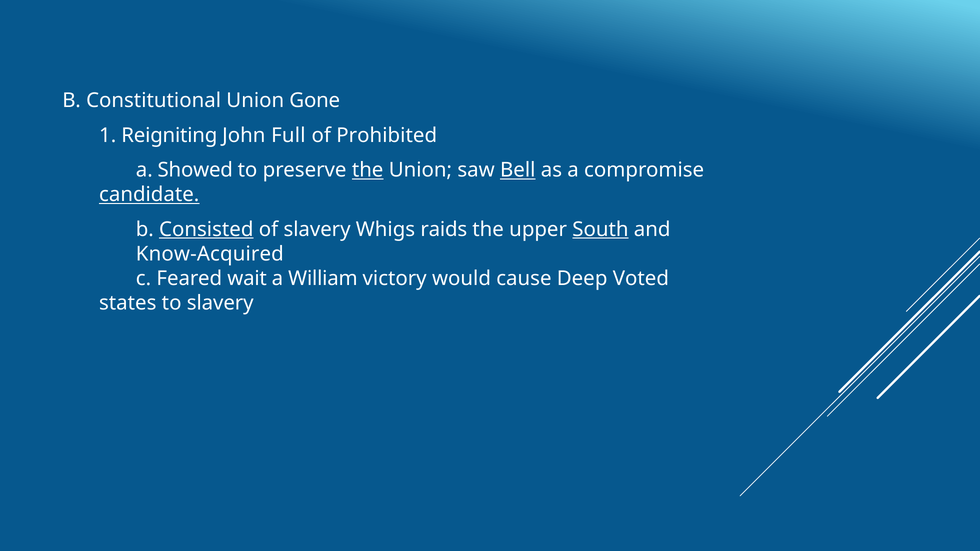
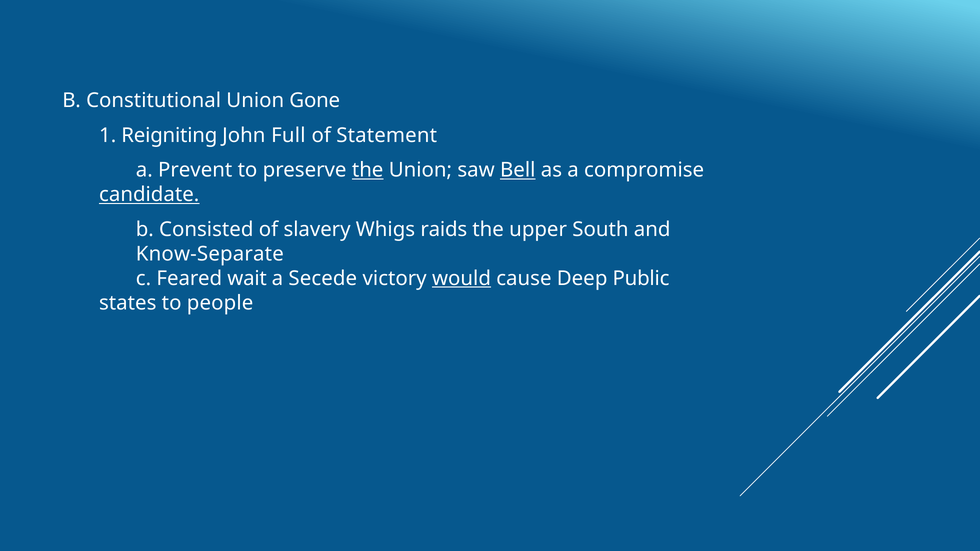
Prohibited: Prohibited -> Statement (387, 135)
Showed: Showed -> Prevent (195, 170)
Consisted underline: present -> none (206, 229)
South underline: present -> none (600, 229)
Know-Acquired: Know-Acquired -> Know-Separate (210, 254)
William: William -> Secede (323, 278)
would underline: none -> present (461, 278)
Voted: Voted -> Public (641, 278)
to slavery: slavery -> people (220, 303)
